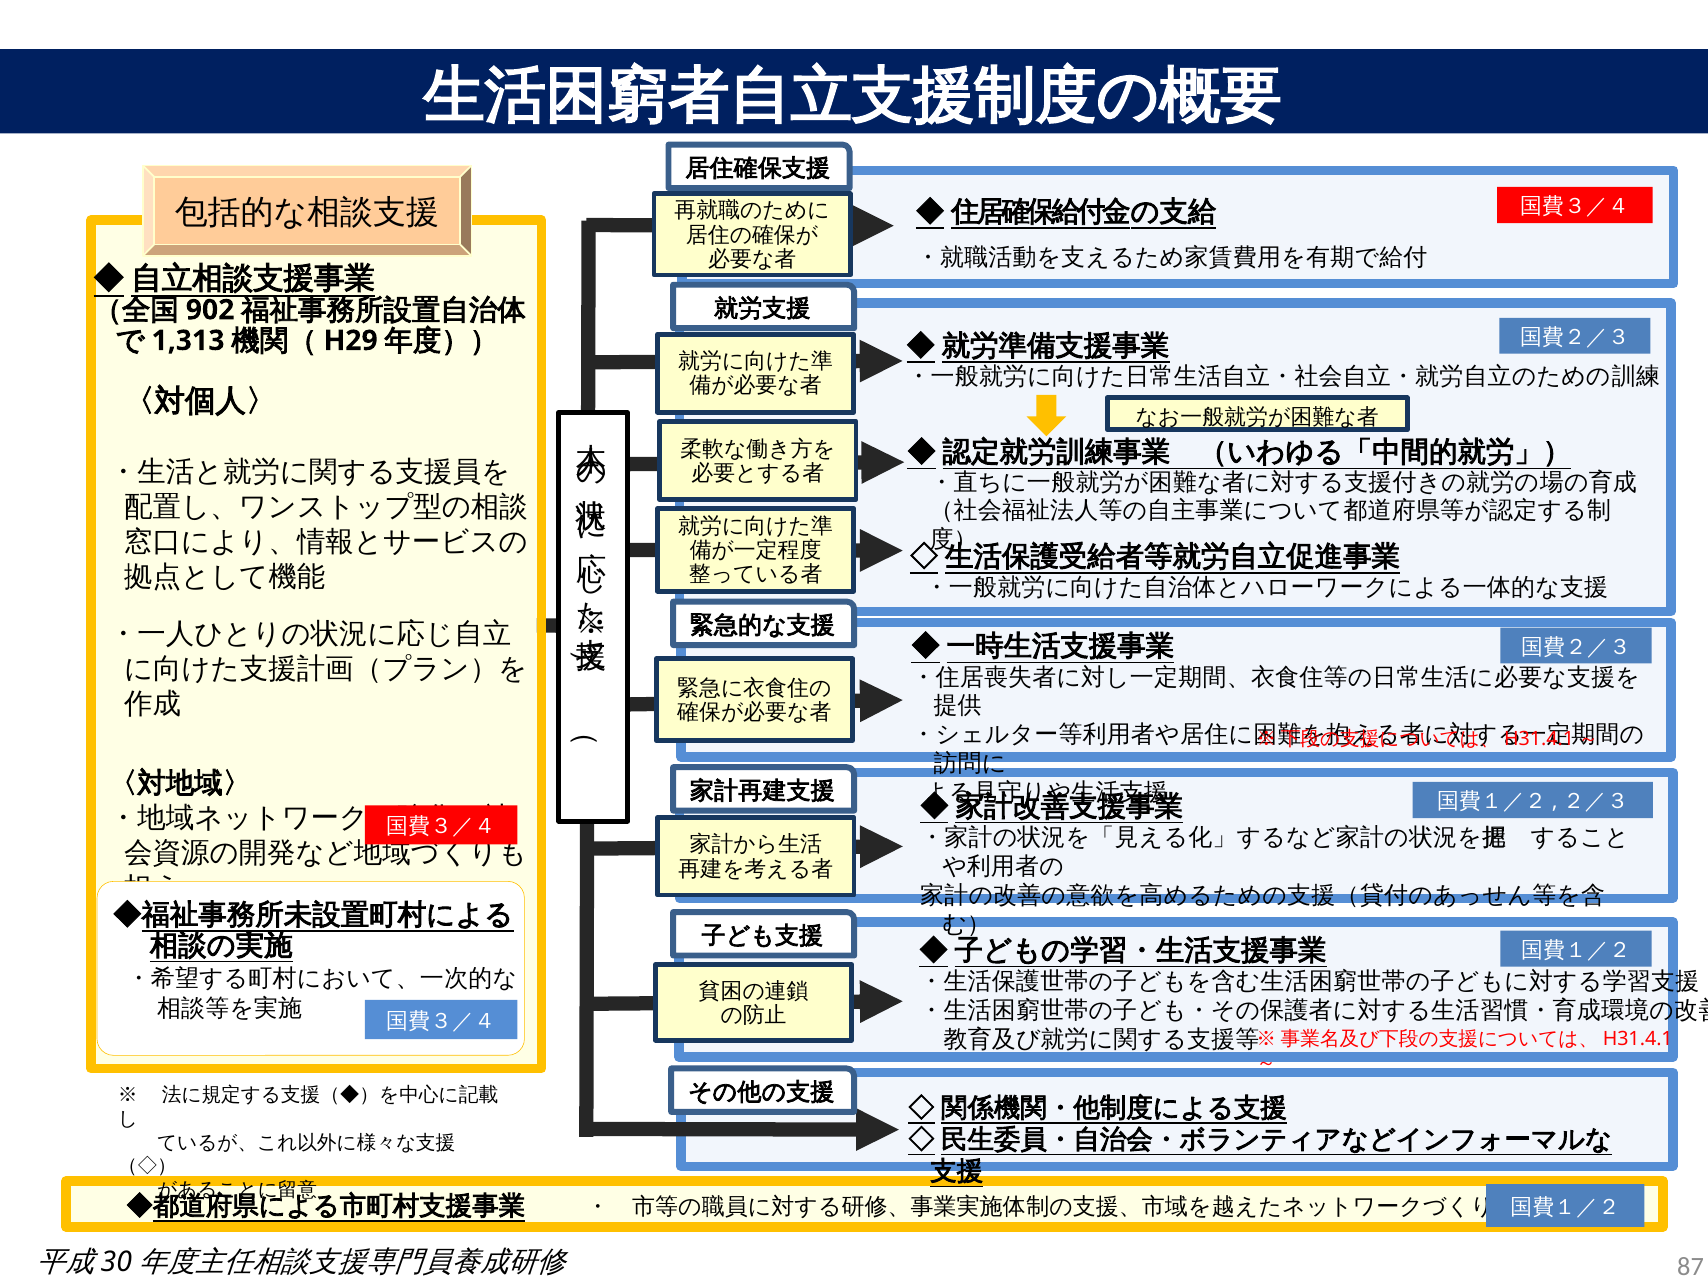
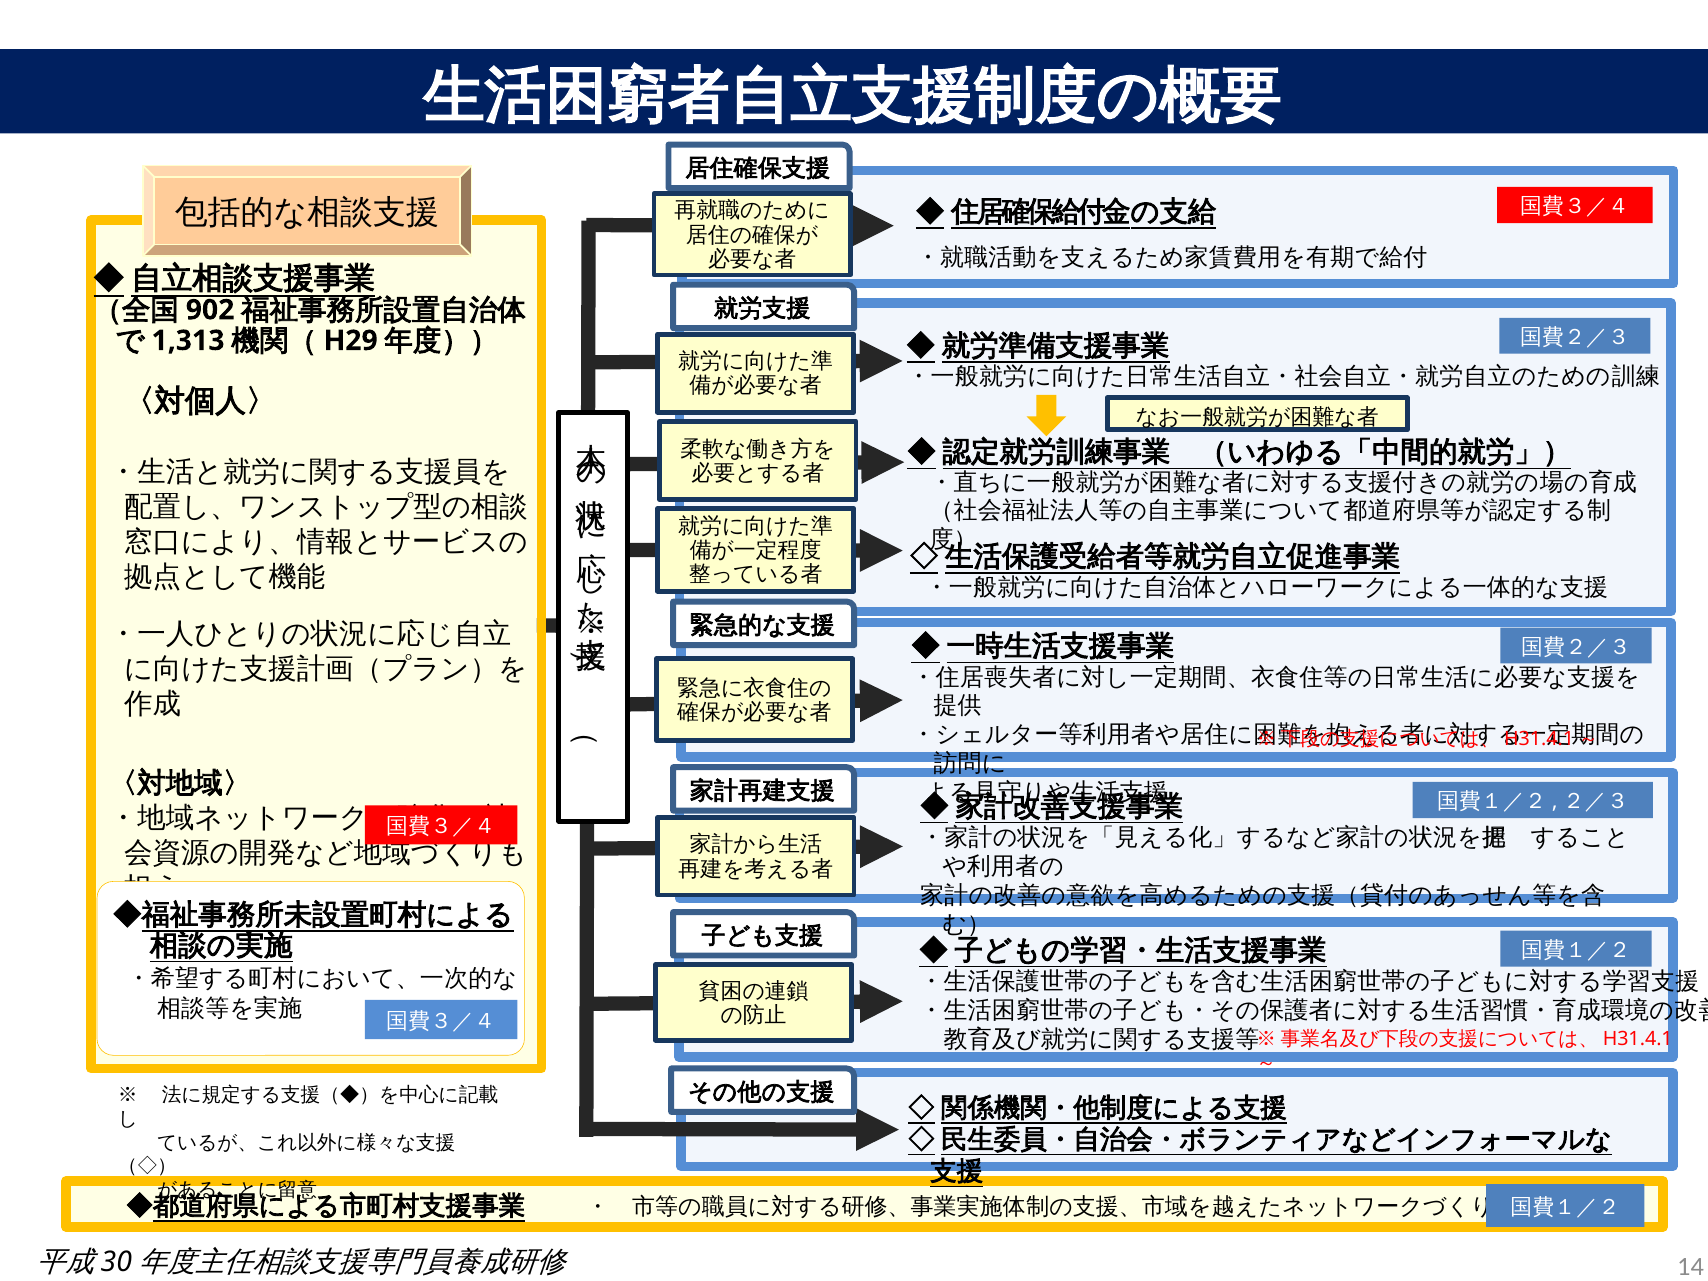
87: 87 -> 14 (1691, 1266)
